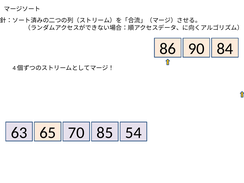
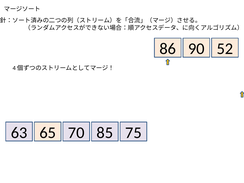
84: 84 -> 52 (225, 49)
54: 54 -> 75 (133, 133)
